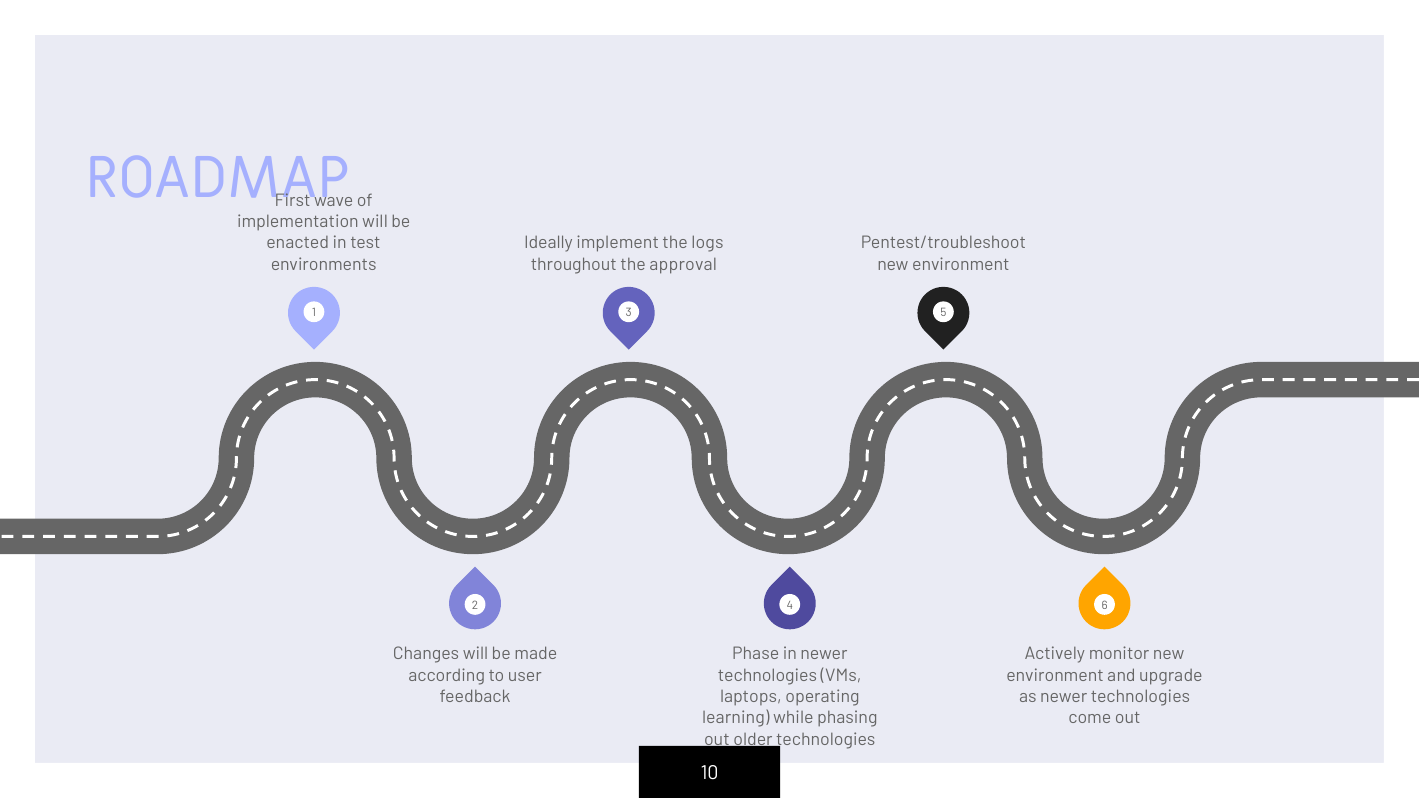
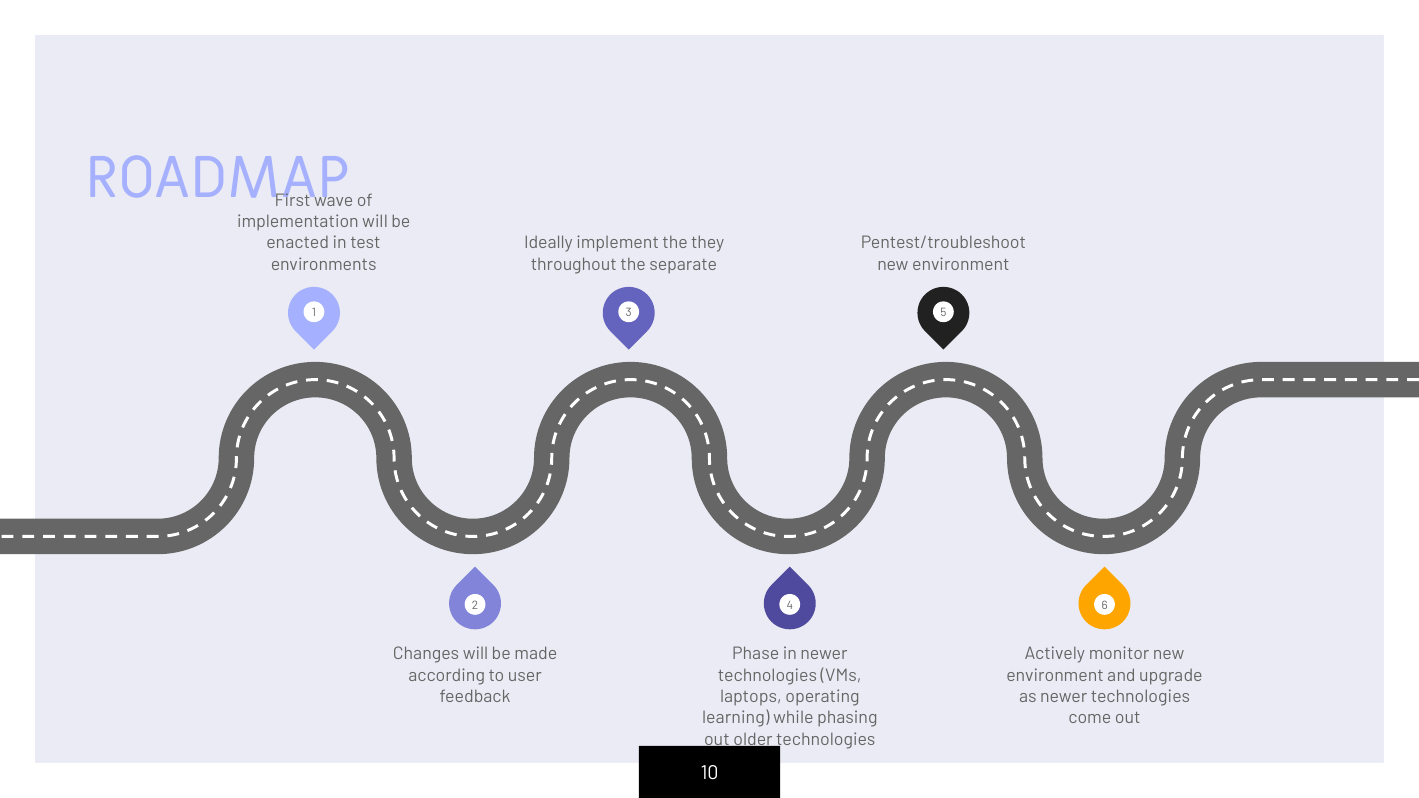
logs: logs -> they (708, 243)
approval: approval -> separate (683, 265)
